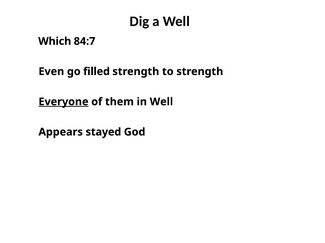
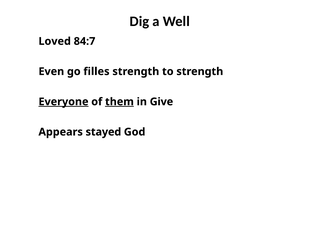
Which: Which -> Loved (55, 41)
filled: filled -> filles (96, 72)
them underline: none -> present (119, 102)
in Well: Well -> Give (161, 102)
